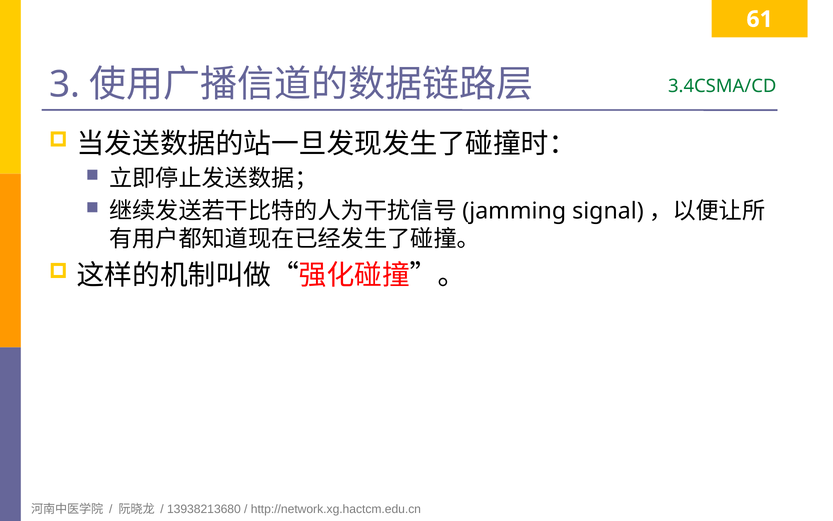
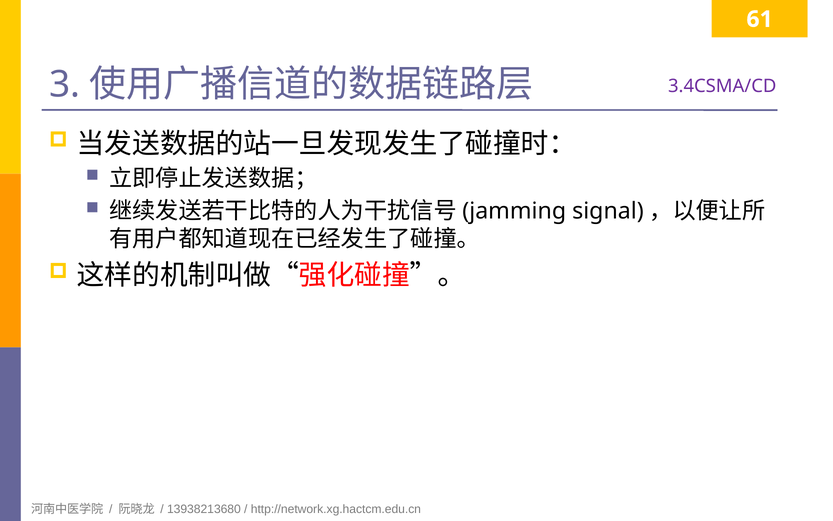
3.4CSMA/CD colour: green -> purple (722, 86)
